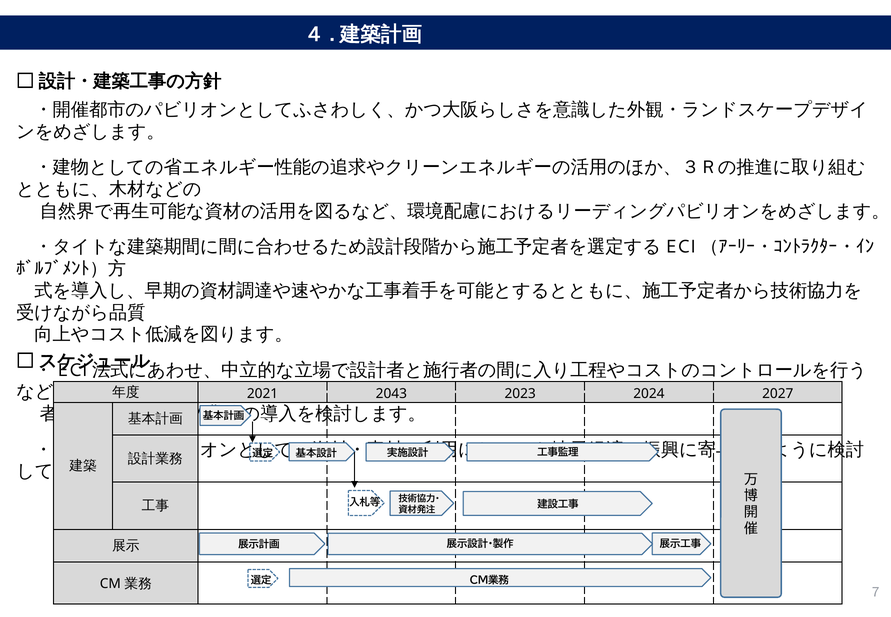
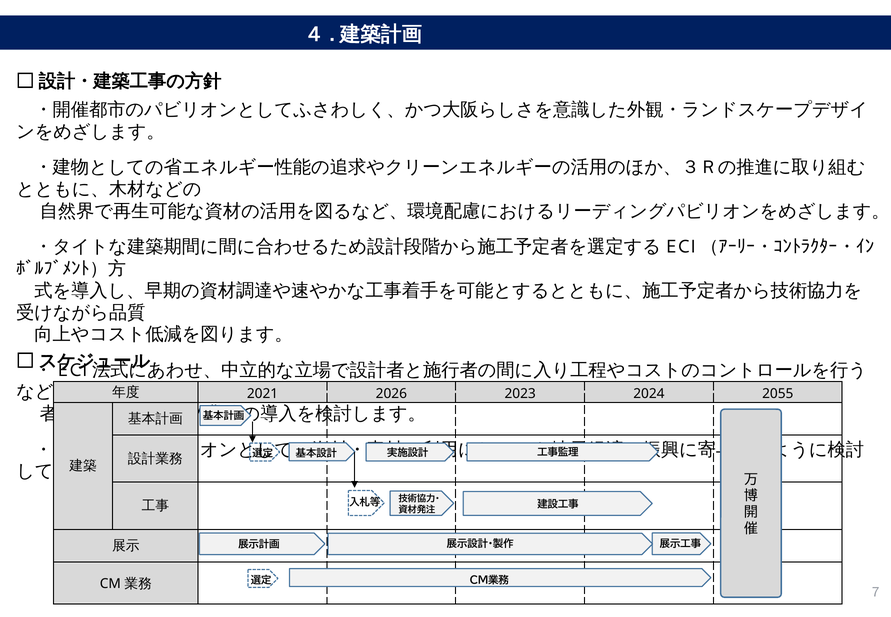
2043: 2043 -> 2026 (391, 394)
2027: 2027 -> 2055 (778, 394)
